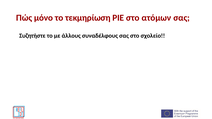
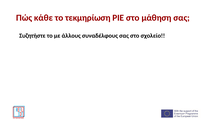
μόνο: μόνο -> κάθε (43, 18)
ατόμων: ατόμων -> μάθηση (156, 18)
